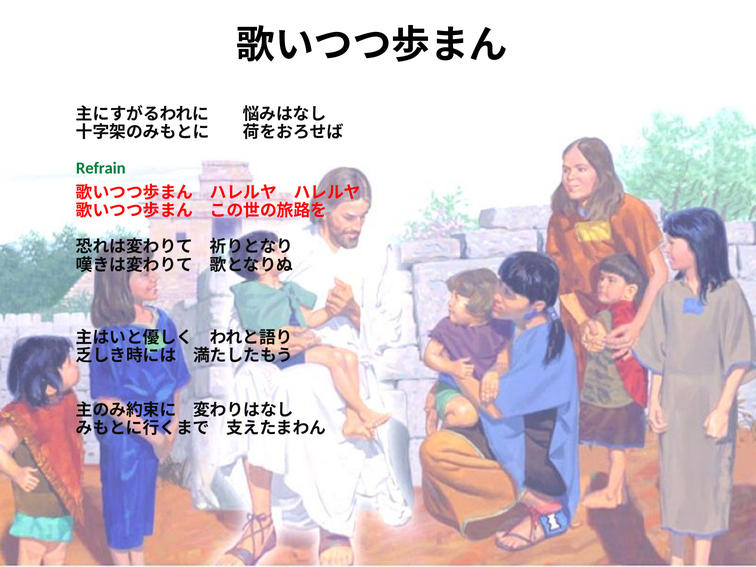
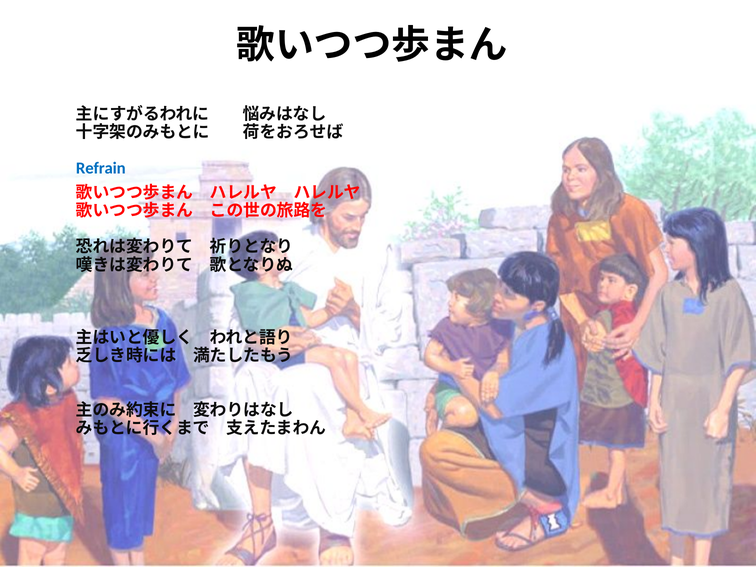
Refrain colour: green -> blue (101, 168)
